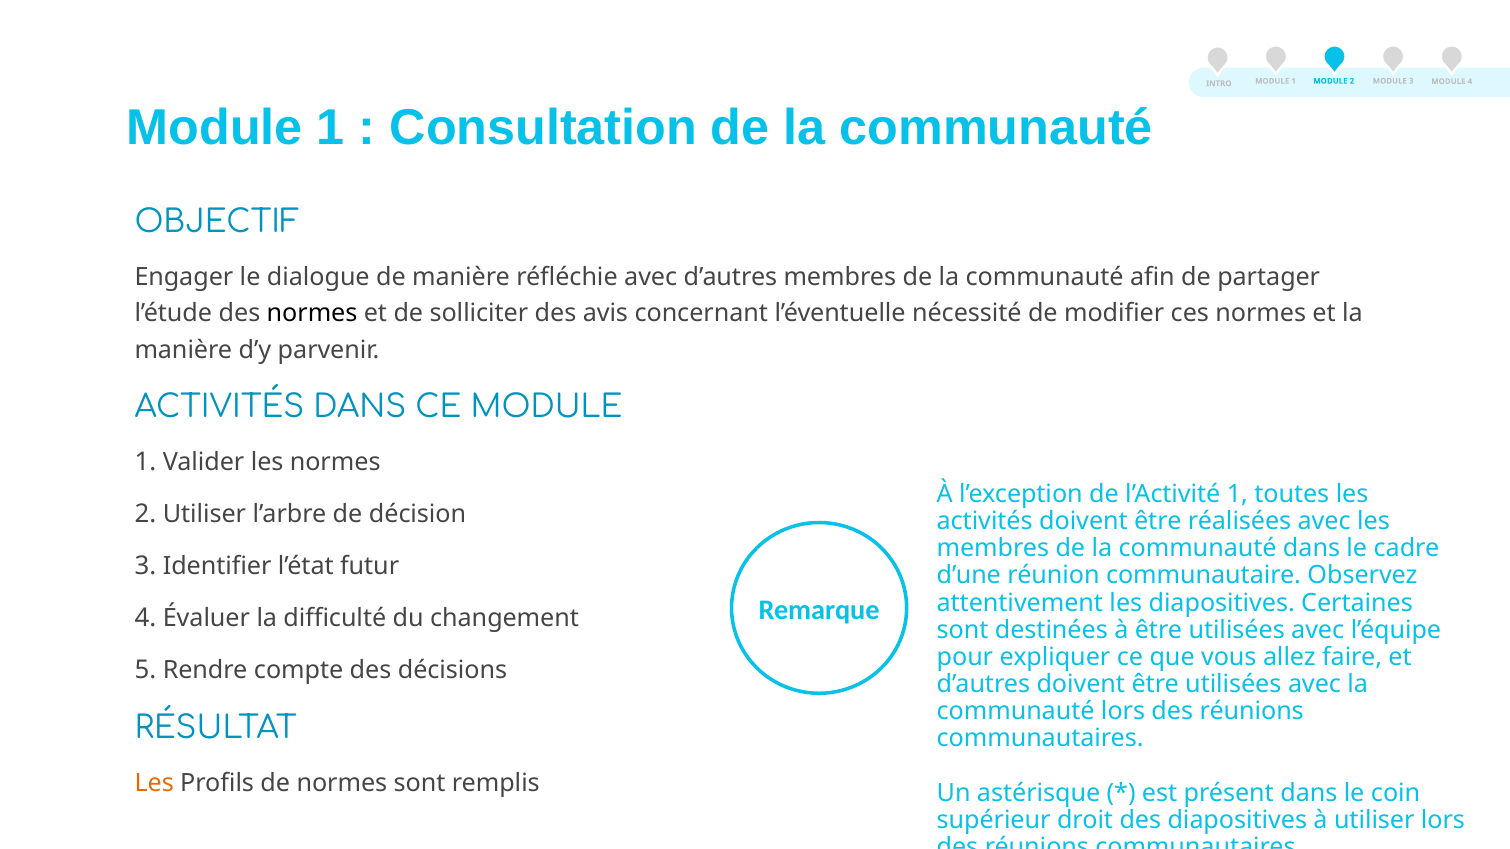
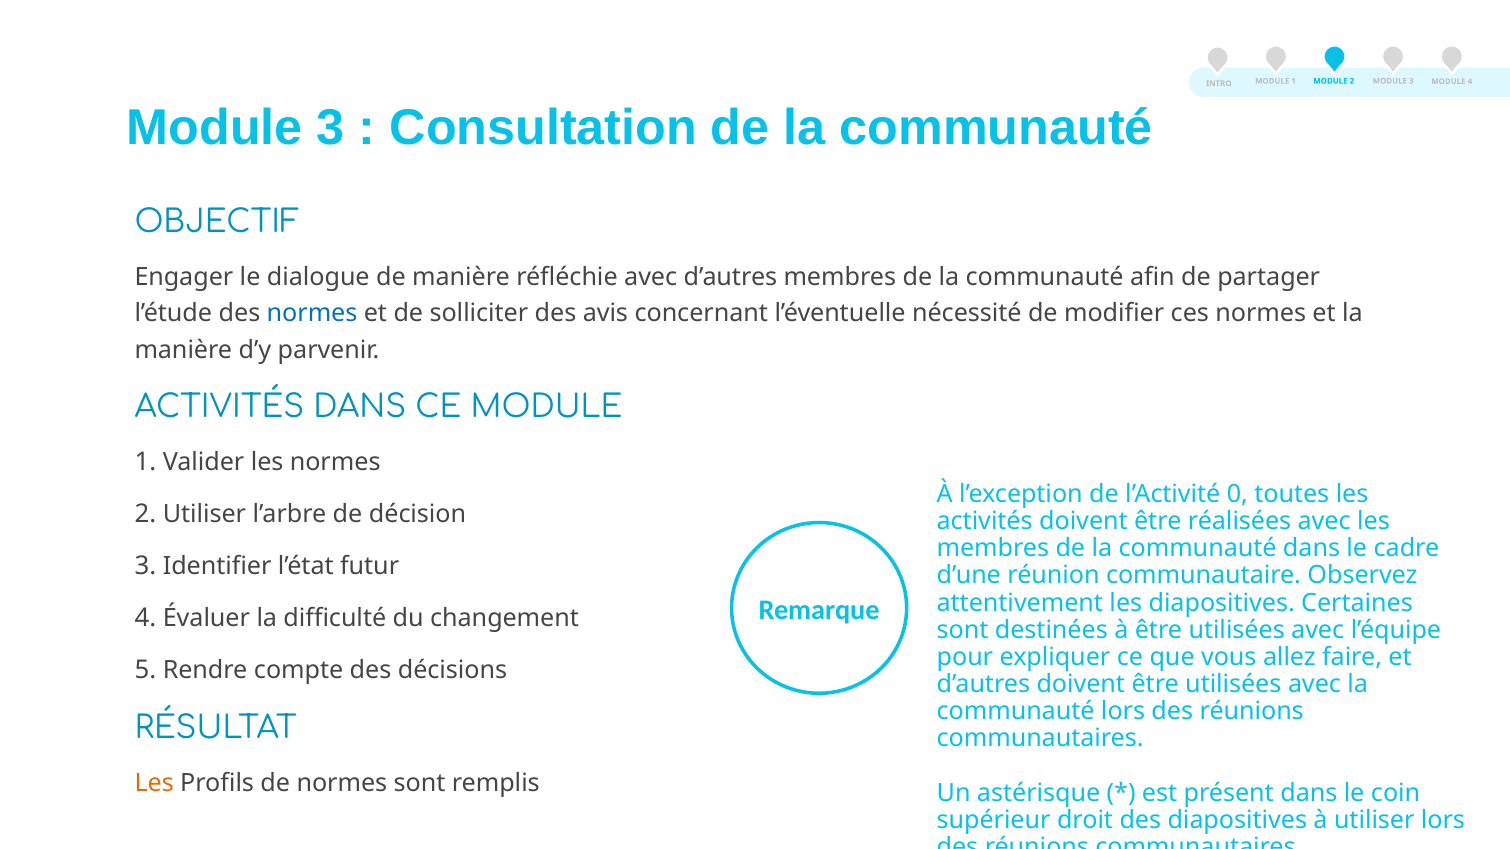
1: 1 -> 3 (331, 128)
normes colour: black -> blue (312, 314)
l’Activité 1: 1 -> 0 (1237, 494)
